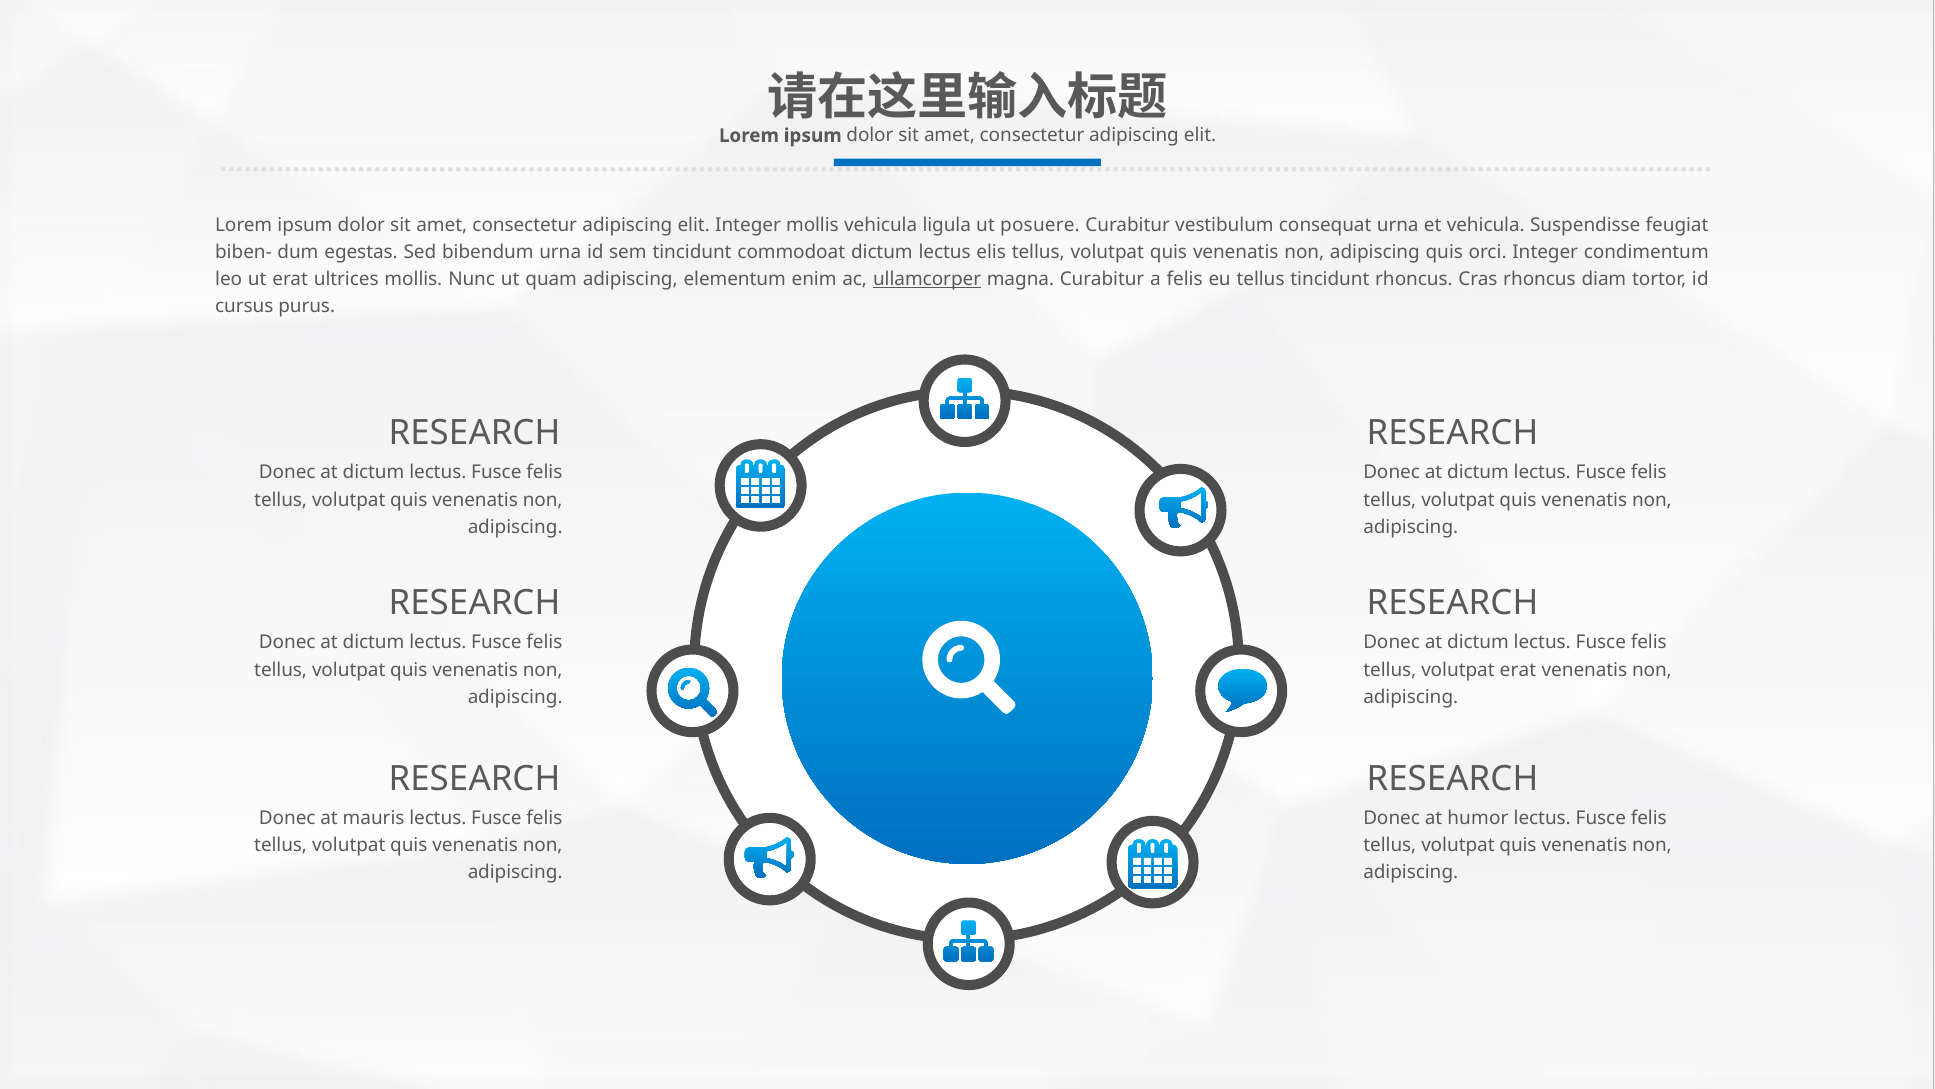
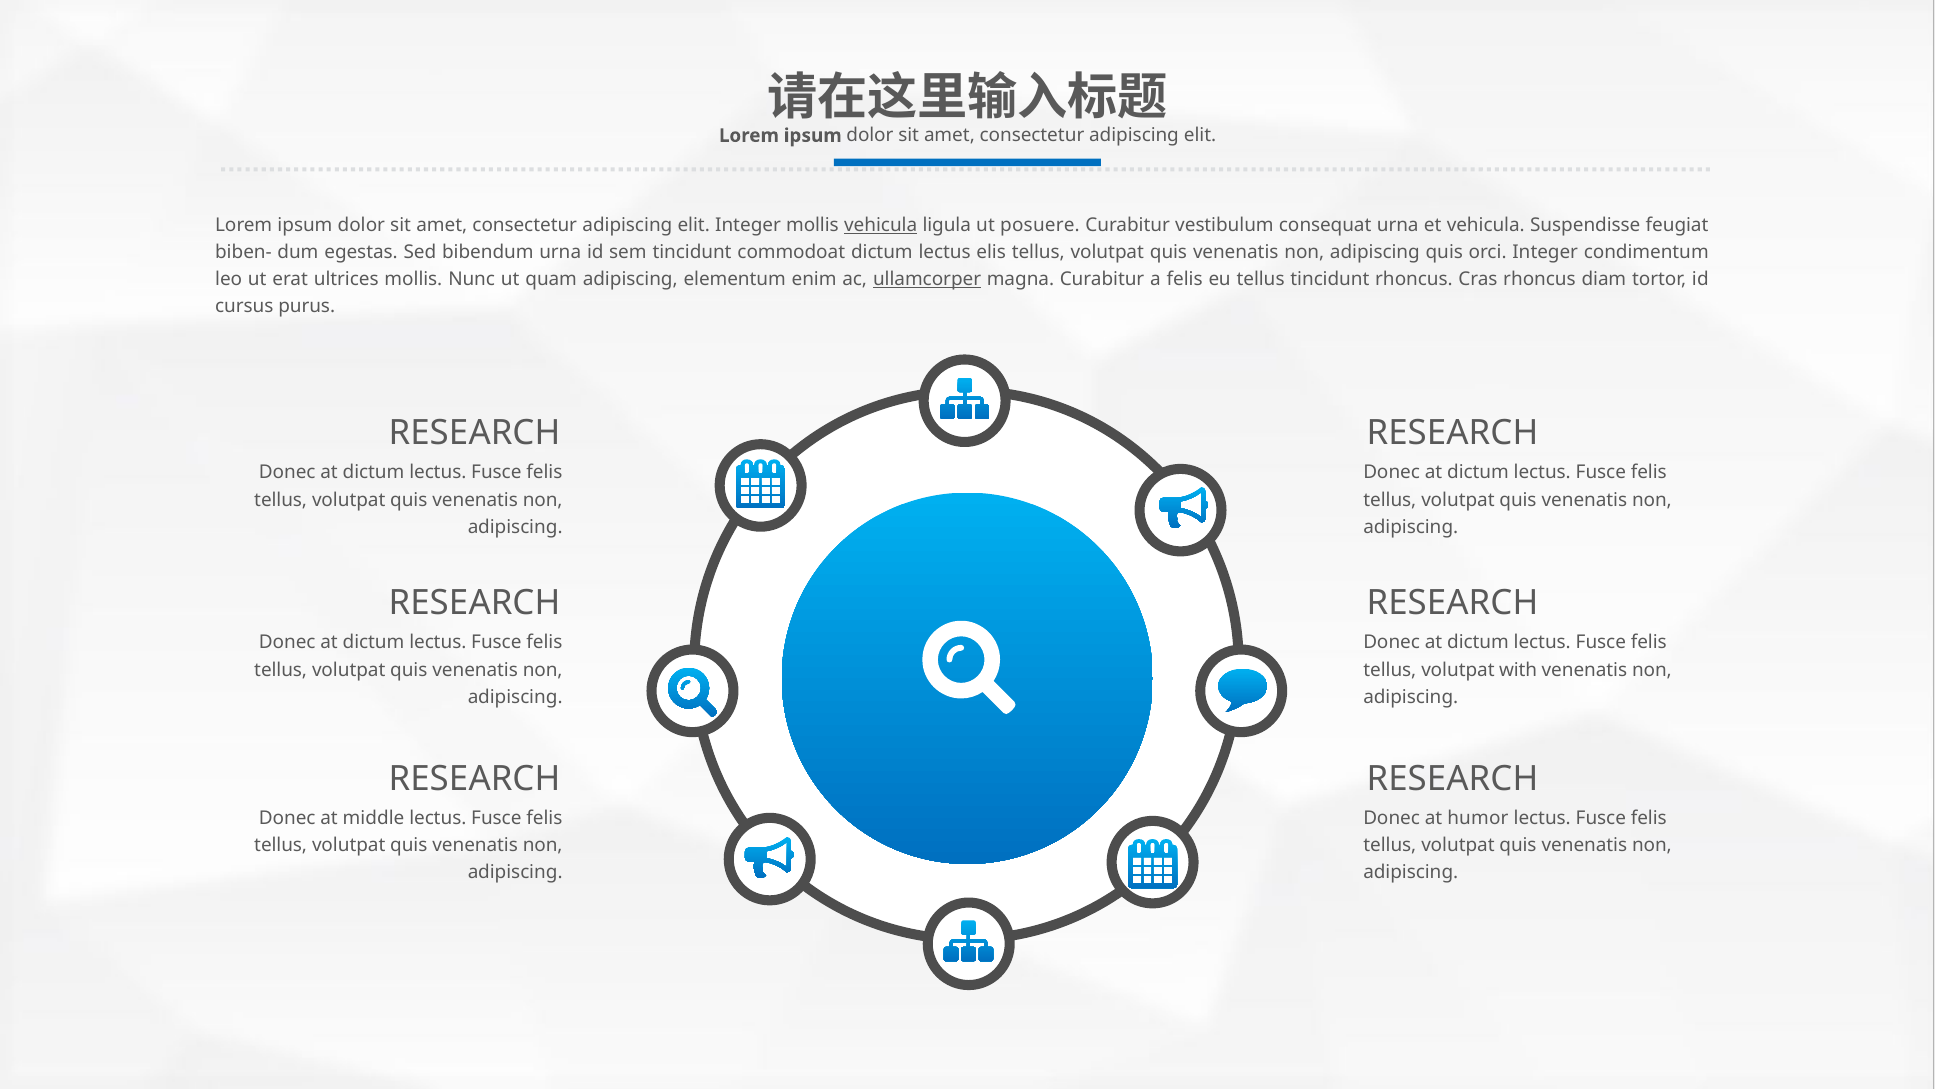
vehicula underline: none -> present (881, 225)
volutpat erat: erat -> with (1518, 670)
mauris: mauris -> middle (374, 818)
